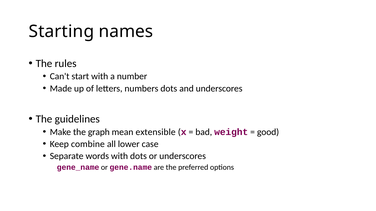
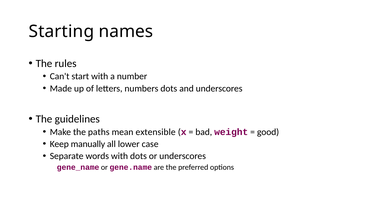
graph: graph -> paths (99, 132)
combine: combine -> manually (88, 144)
